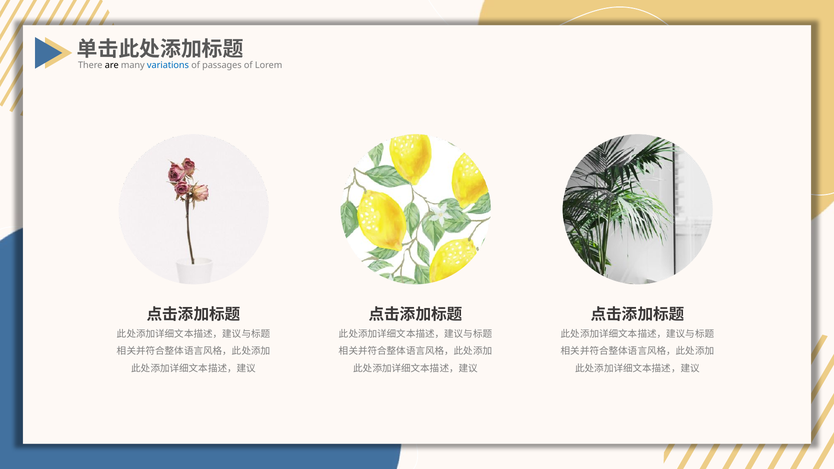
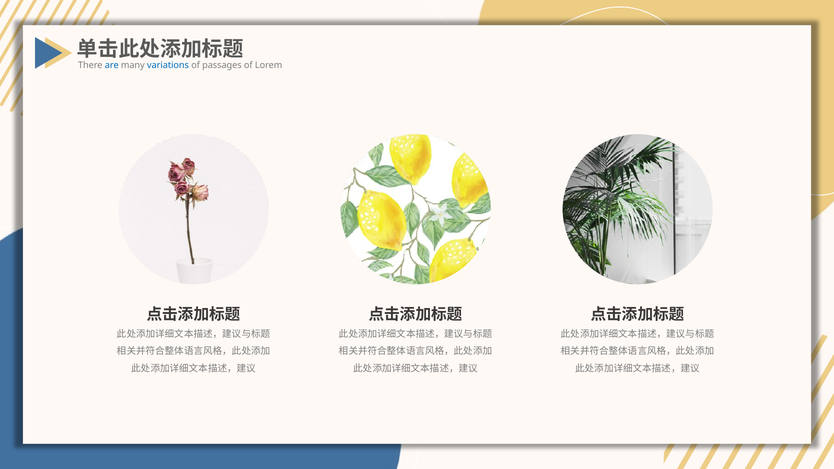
are colour: black -> blue (112, 65)
